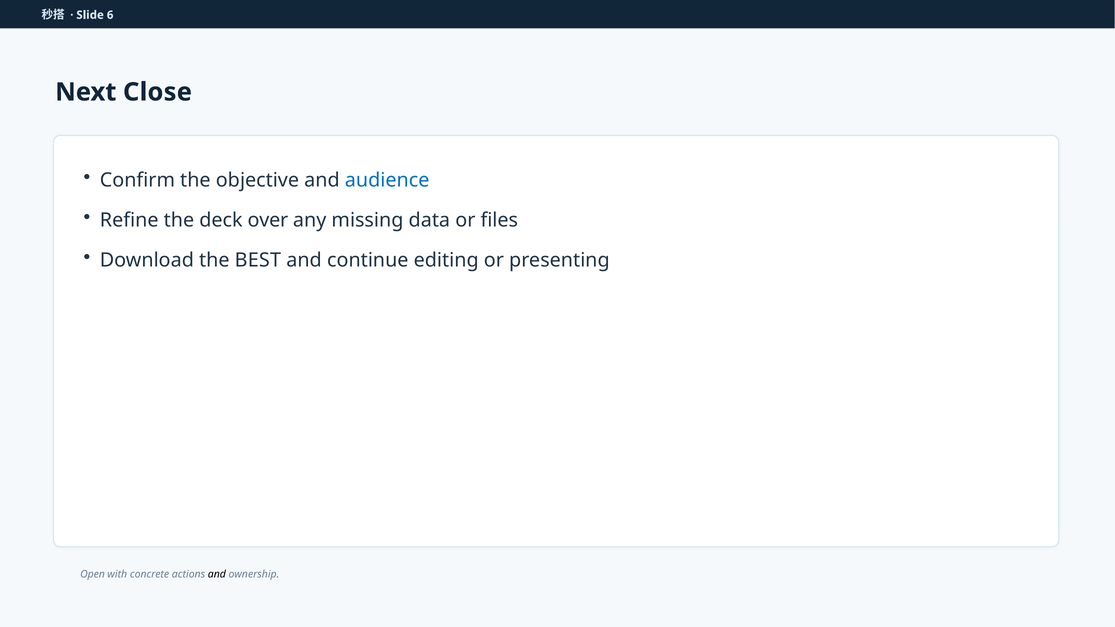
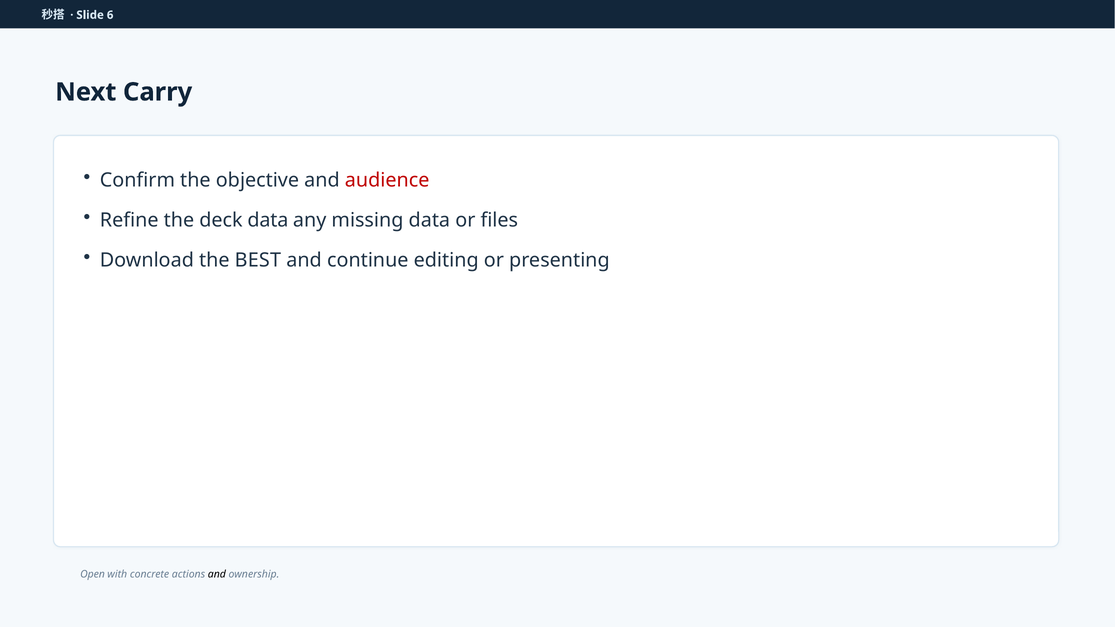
Close: Close -> Carry (158, 92)
audience colour: blue -> red (387, 180)
deck over: over -> data (268, 220)
